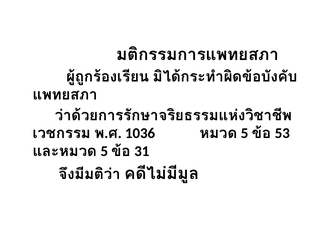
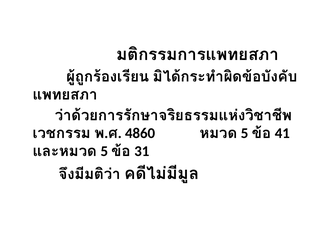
1036: 1036 -> 4860 (140, 133)
53: 53 -> 41 (282, 133)
